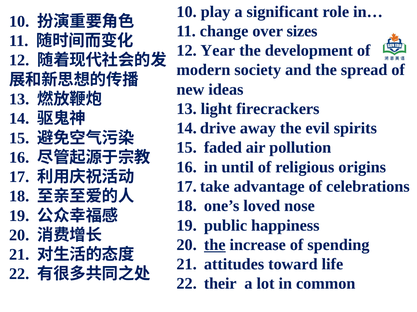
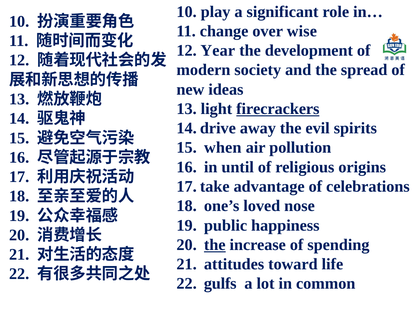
sizes: sizes -> wise (302, 31)
firecrackers underline: none -> present (278, 109)
faded: faded -> when (223, 148)
their: their -> gulfs (220, 284)
